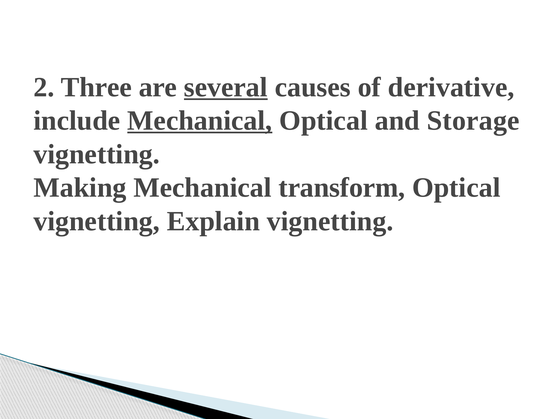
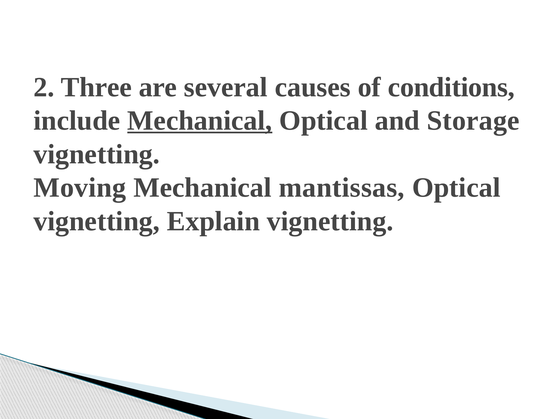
several underline: present -> none (226, 87)
derivative: derivative -> conditions (451, 87)
Making: Making -> Moving (80, 188)
transform: transform -> mantissas (342, 188)
